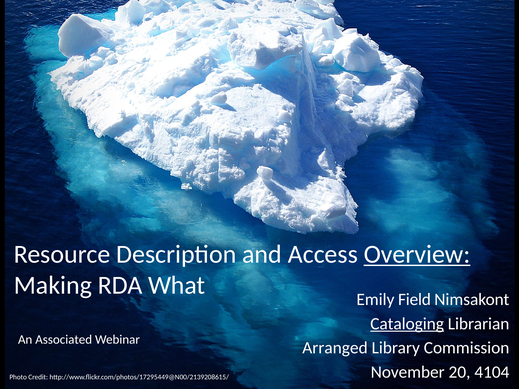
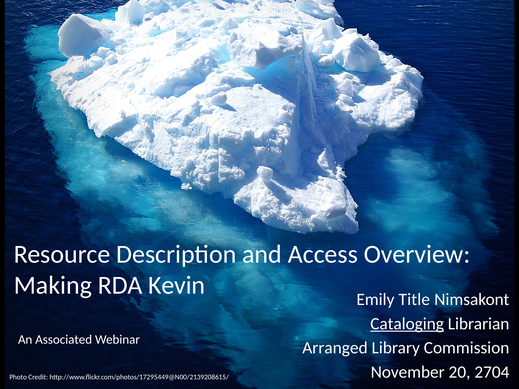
Overview underline: present -> none (417, 254)
What: What -> Kevin (177, 286)
Field: Field -> Title (414, 300)
4104: 4104 -> 2704 (492, 372)
